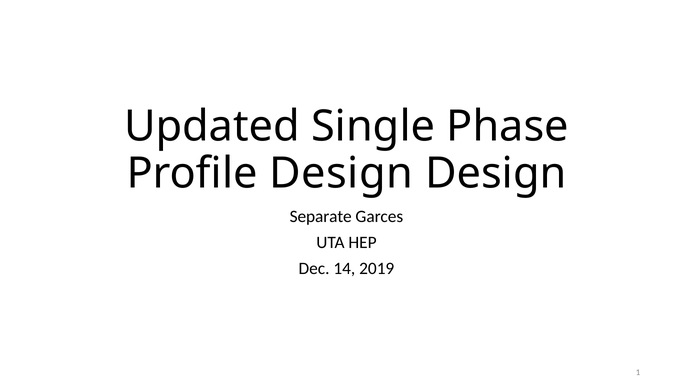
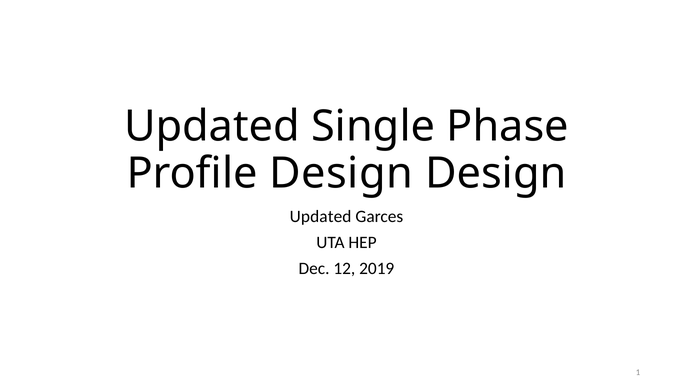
Separate: Separate -> Updated (321, 217)
14: 14 -> 12 (344, 268)
